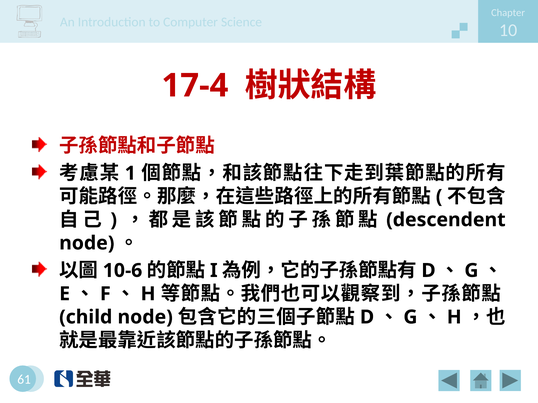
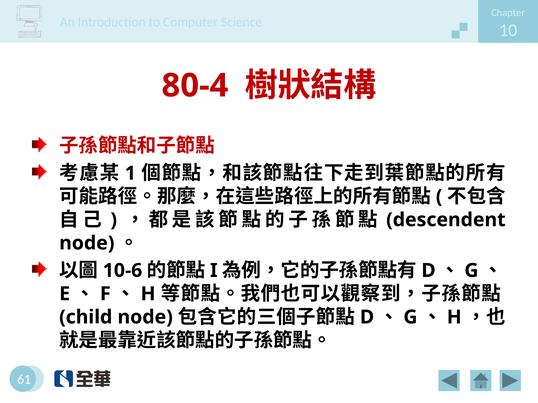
17-4: 17-4 -> 80-4 (195, 86)
